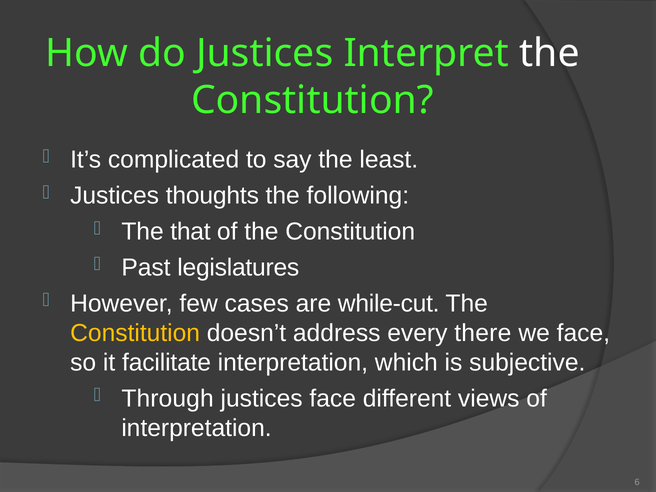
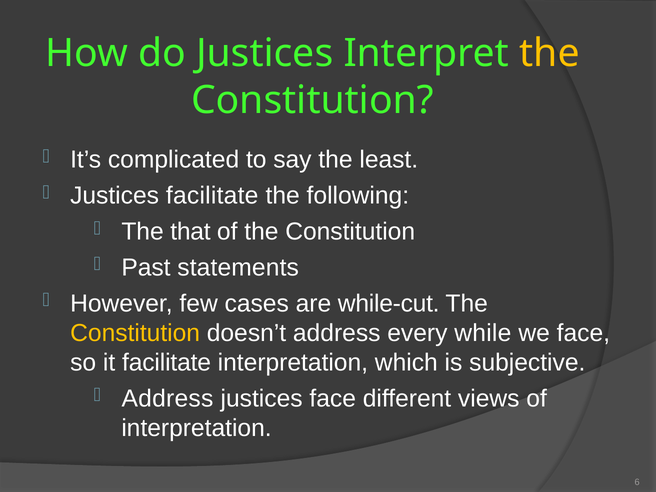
the colour: white -> yellow (549, 53)
Justices thoughts: thoughts -> facilitate (212, 196)
legislatures: legislatures -> statements (238, 268)
there: there -> while (483, 333)
Through: Through -> Address (167, 398)
